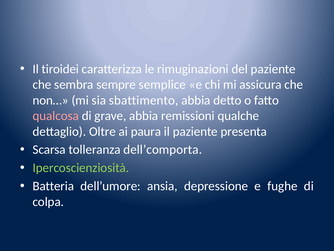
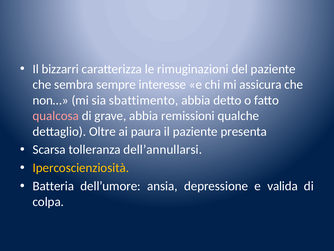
tiroidei: tiroidei -> bizzarri (60, 69)
semplice: semplice -> interesse (162, 84)
dell’comporta: dell’comporta -> dell’annullarsi (163, 149)
Ipercoscienziosità colour: light green -> yellow (81, 168)
fughe: fughe -> valida (283, 186)
